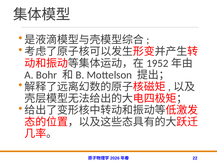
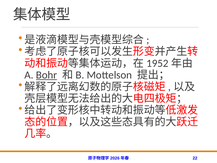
Bohr underline: none -> present (47, 75)
